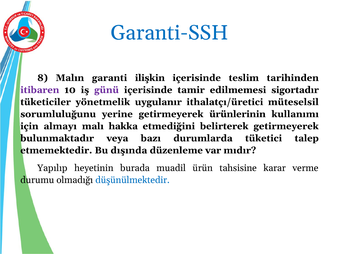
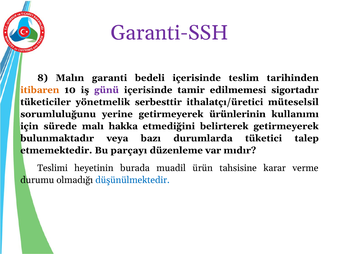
Garanti-SSH colour: blue -> purple (169, 33)
ilişkin: ilişkin -> bedeli (150, 78)
itibaren colour: purple -> orange (40, 90)
uygulanır: uygulanır -> serbesttir (158, 102)
almayı: almayı -> sürede (60, 126)
dışında: dışında -> parçayı (129, 150)
Yapılıp: Yapılıp -> Teslimi (52, 168)
